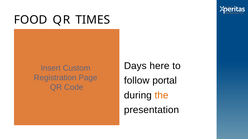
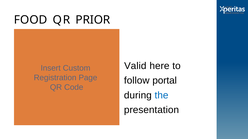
TIMES: TIMES -> PRIOR (93, 20)
Days: Days -> Valid (135, 66)
the colour: orange -> blue (162, 96)
